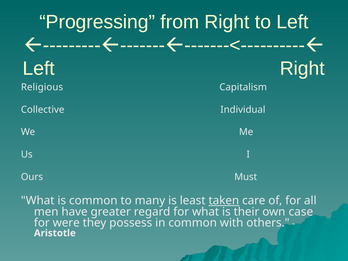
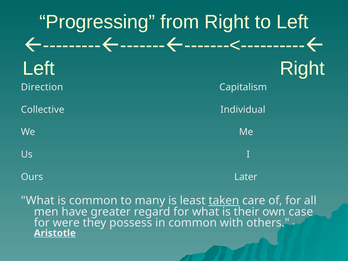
Religious: Religious -> Direction (42, 87)
Must: Must -> Later (246, 177)
Aristotle underline: none -> present (55, 233)
